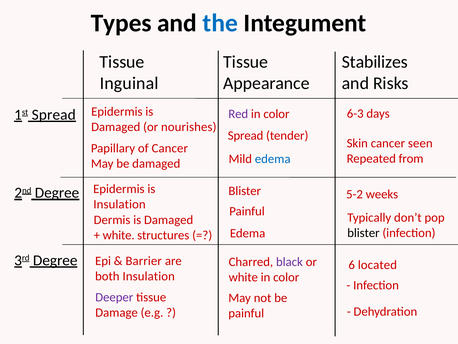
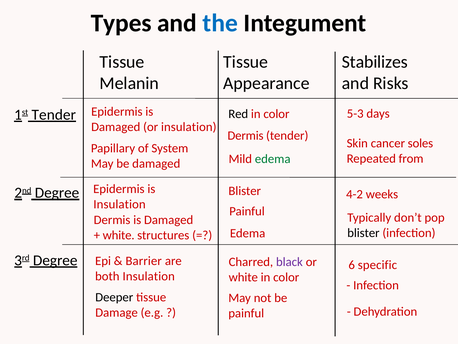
Inguinal: Inguinal -> Melanin (129, 83)
6-3: 6-3 -> 5-3 (355, 113)
1st Spread: Spread -> Tender (54, 114)
Red colour: purple -> black (238, 114)
or nourishes: nourishes -> insulation (189, 127)
Spread: Spread -> Dermis (246, 135)
seen: seen -> soles (420, 143)
of Cancer: Cancer -> System (170, 148)
edema colour: blue -> green (273, 159)
5-2: 5-2 -> 4-2 (355, 194)
located: located -> specific (377, 265)
Deeper colour: purple -> black (114, 297)
